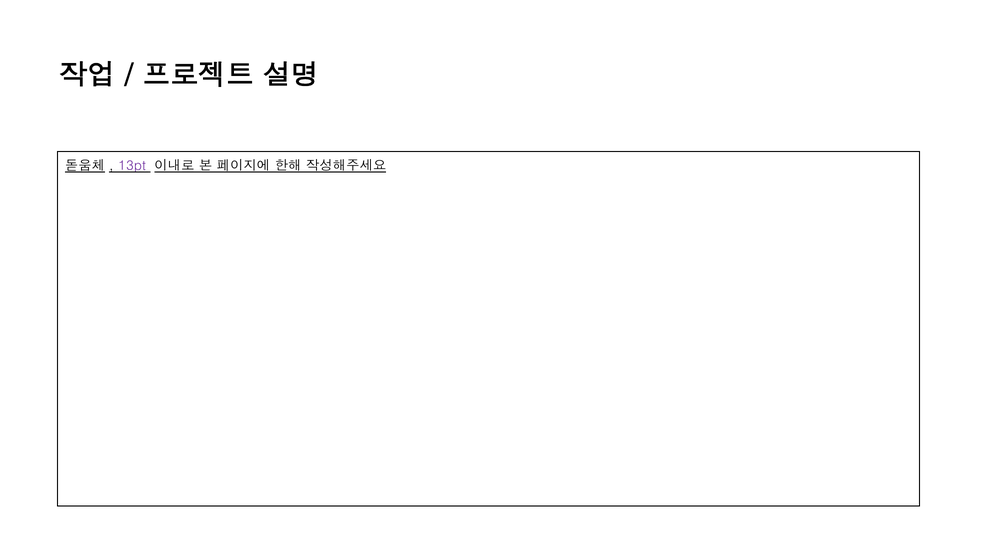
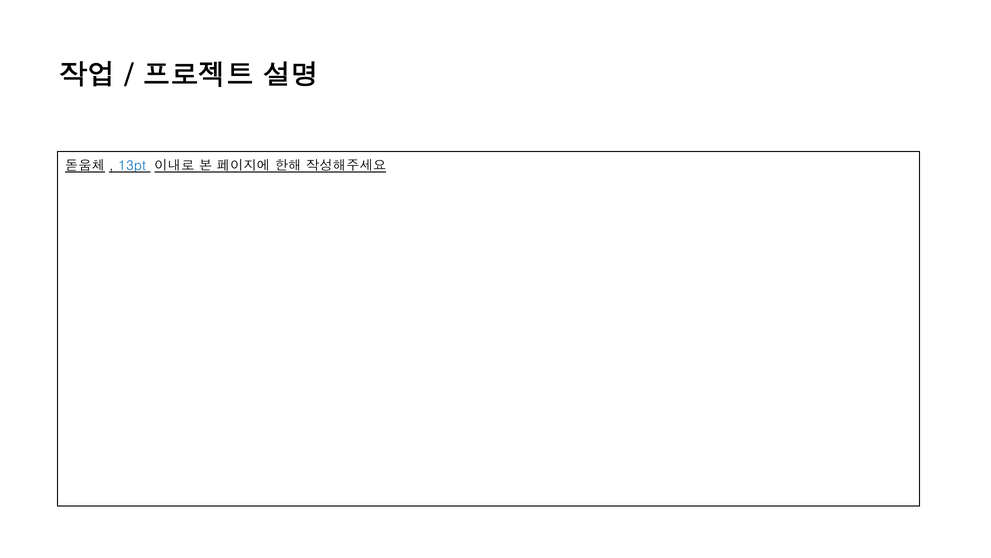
13pt colour: purple -> blue (132, 166)
